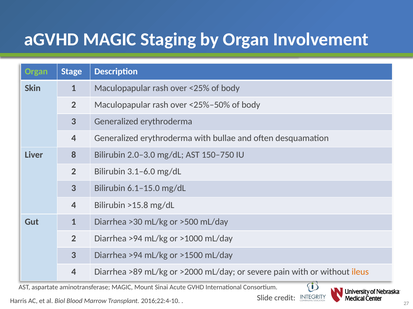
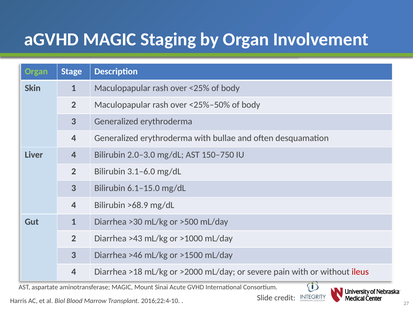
Liver 8: 8 -> 4 (74, 155)
>15.8: >15.8 -> >68.9 (138, 206)
2 Diarrhea >94: >94 -> >43 (135, 239)
3 Diarrhea >94: >94 -> >46 (135, 256)
>89: >89 -> >18 (135, 272)
ileus colour: orange -> red (360, 272)
